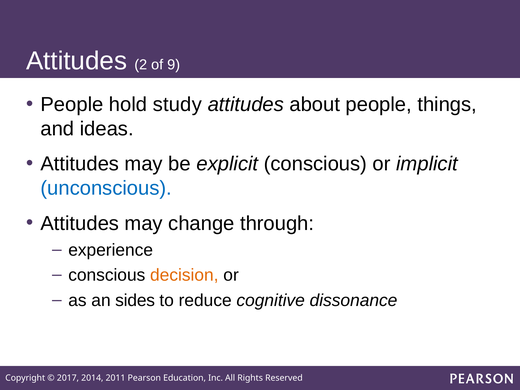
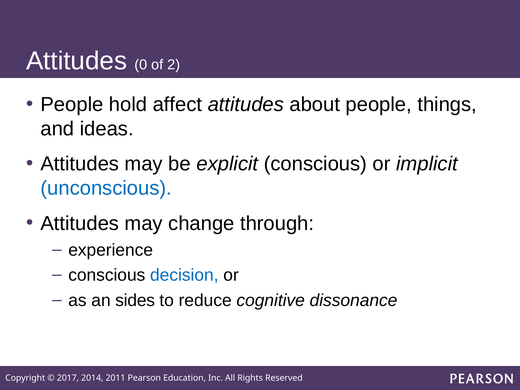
2: 2 -> 0 (141, 65)
9: 9 -> 2 (174, 65)
study: study -> affect (177, 105)
decision colour: orange -> blue (184, 275)
